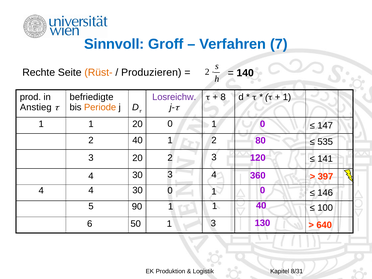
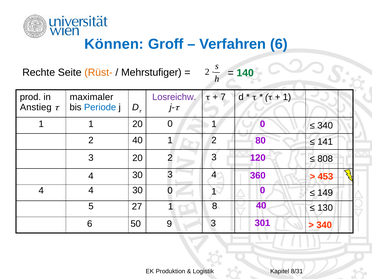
Sinnvoll: Sinnvoll -> Können (114, 44)
Verfahren 7: 7 -> 6 (279, 44)
140 colour: black -> green (245, 73)
Produzieren: Produzieren -> Mehrstufiger (151, 72)
befriedigte: befriedigte -> maximaler (92, 97)
8: 8 -> 7 (223, 97)
Periode colour: orange -> blue (100, 107)
147: 147 -> 340 (325, 126)
535: 535 -> 141 (325, 142)
141: 141 -> 808 (325, 159)
397: 397 -> 453 (325, 177)
146: 146 -> 149 (325, 193)
90: 90 -> 27 (137, 206)
1: 1 -> 8 (215, 206)
100: 100 -> 130 (325, 208)
50 1: 1 -> 9 (169, 224)
130: 130 -> 301 (262, 223)
640: 640 -> 340 (324, 225)
